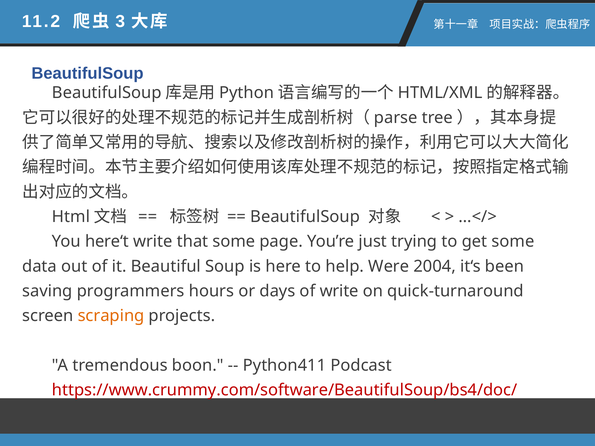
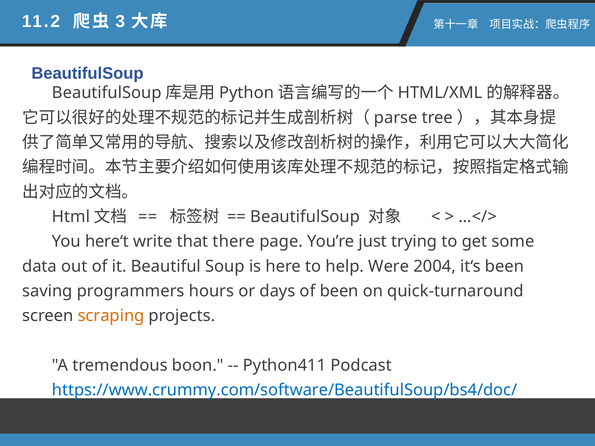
that some: some -> there (234, 242)
of write: write -> been (339, 291)
https://www.crummy.com/software/BeautifulSoup/bs4/doc/ colour: red -> blue (285, 390)
